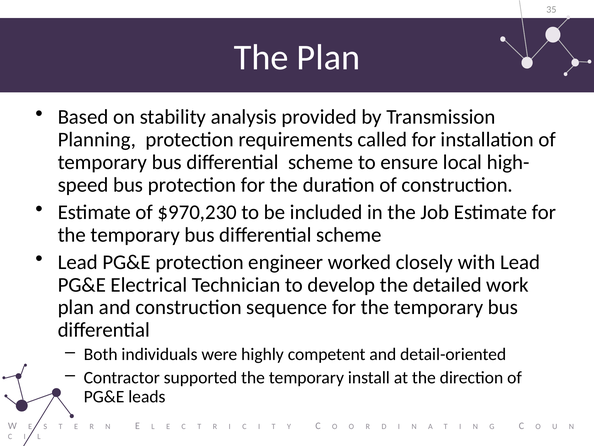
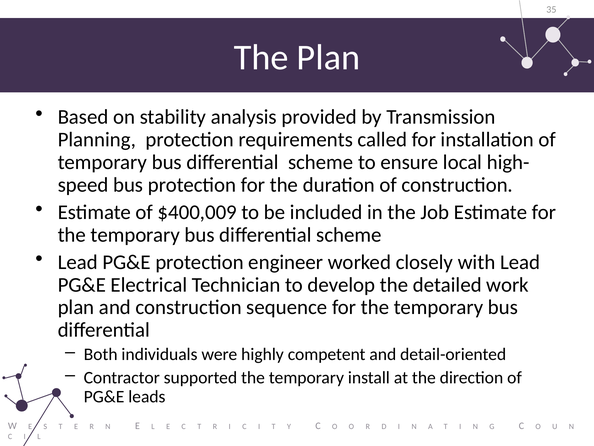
$970,230: $970,230 -> $400,009 (197, 212)
